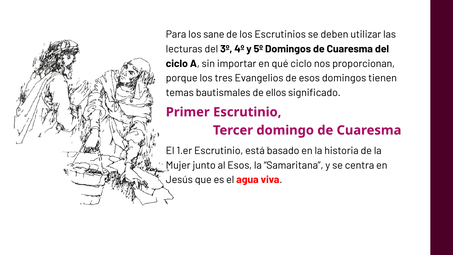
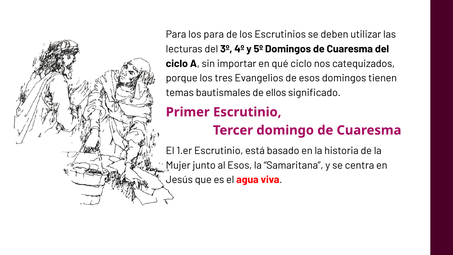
los sane: sane -> para (214, 35)
proporcionan: proporcionan -> catequizados (364, 64)
